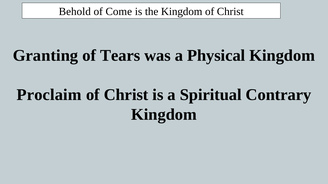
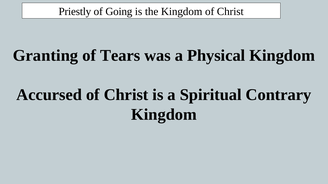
Behold: Behold -> Priestly (75, 11)
Come: Come -> Going (119, 11)
Proclaim: Proclaim -> Accursed (49, 95)
